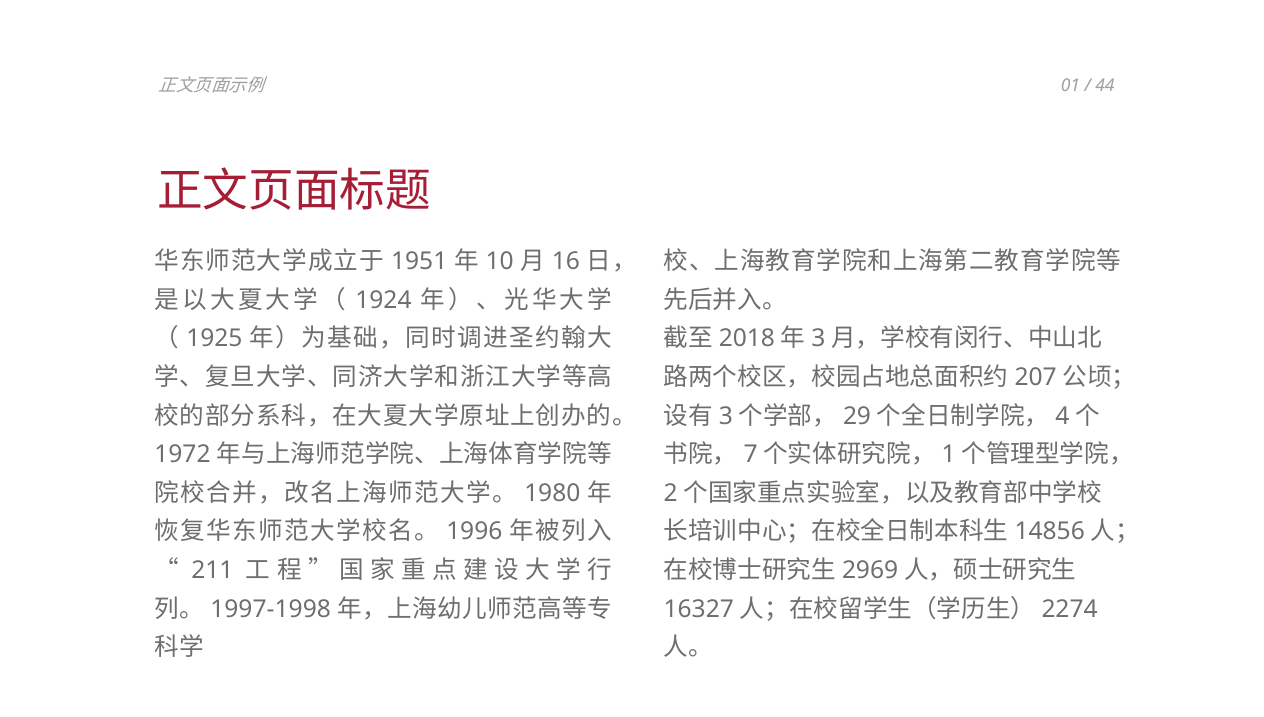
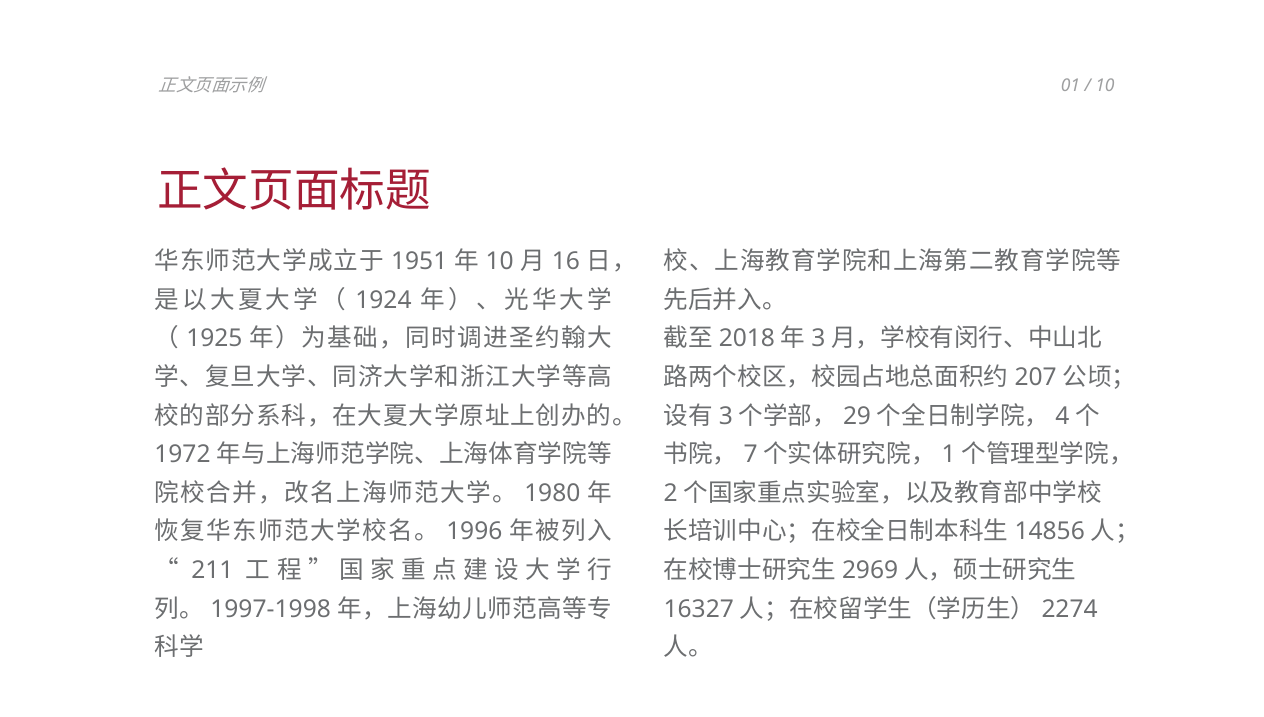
44: 44 -> 10 (1105, 85)
